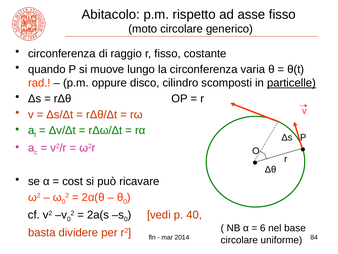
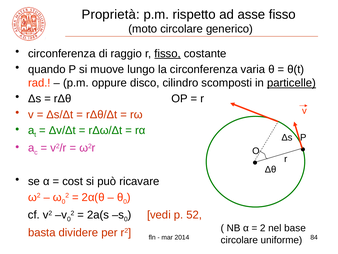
Abitacolo: Abitacolo -> Proprietà (111, 14)
fisso underline: none -> present (168, 53)
40: 40 -> 52 (194, 215)
6: 6 -> 2 (263, 228)
